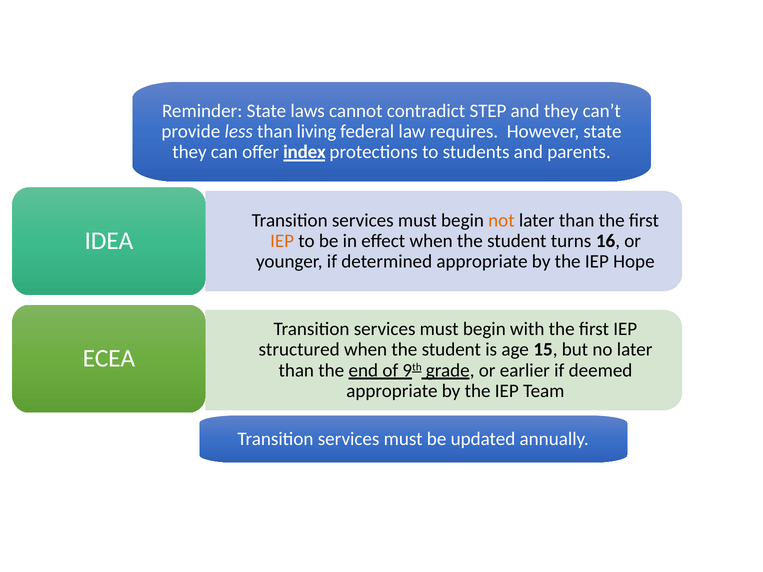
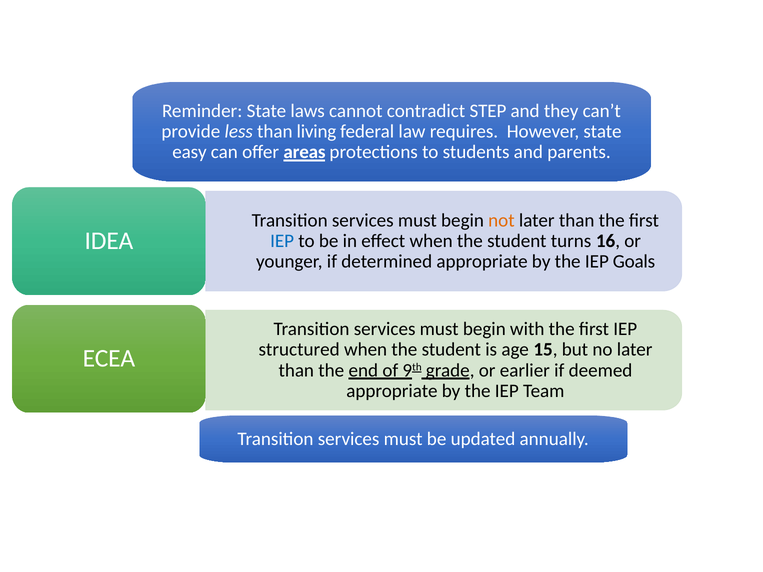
they: they -> easy (190, 152)
index: index -> areas (304, 152)
IEP colour: orange -> blue (282, 241)
Hope: Hope -> Goals (634, 262)
